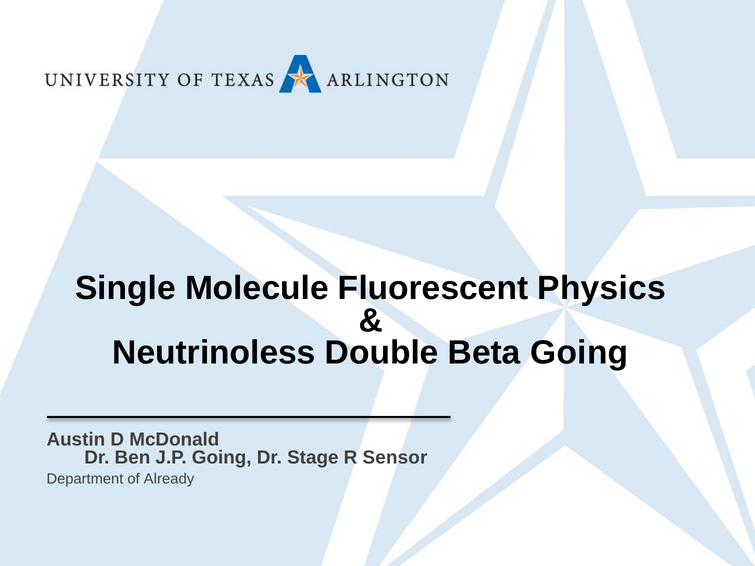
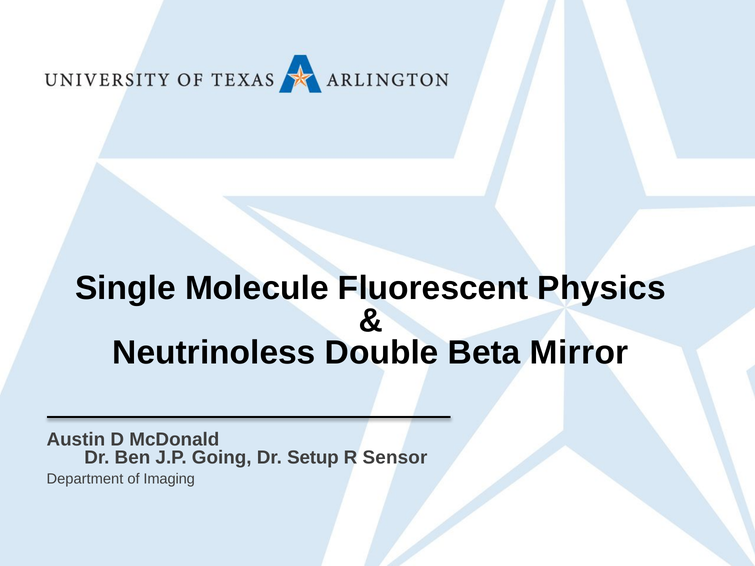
Beta Going: Going -> Mirror (579, 353)
Stage: Stage -> Setup (313, 458)
Already: Already -> Imaging (169, 479)
